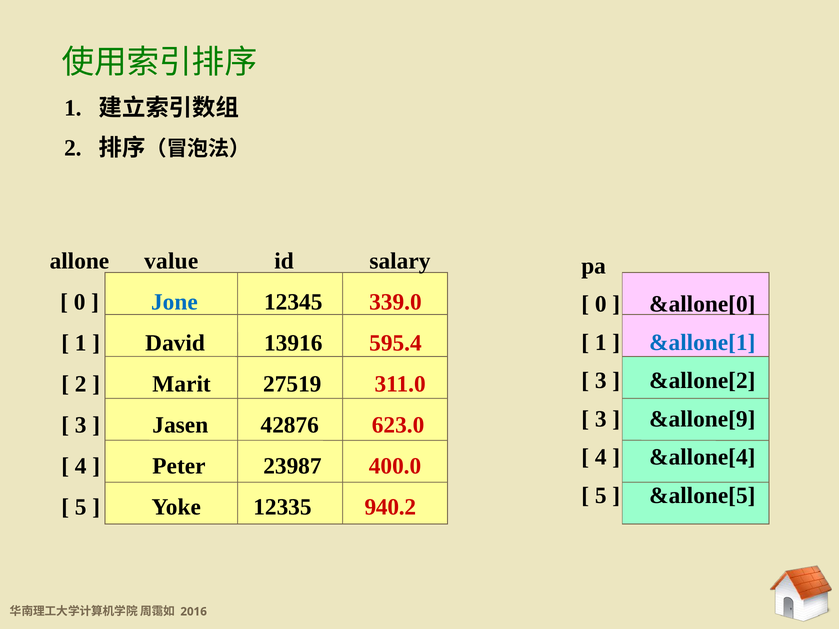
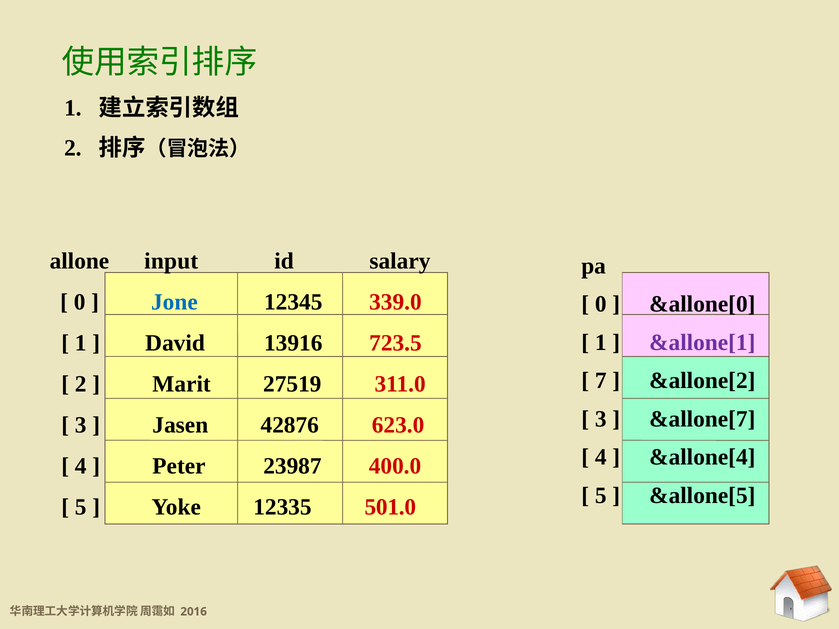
value: value -> input (171, 261)
&allone[1 colour: blue -> purple (702, 343)
595.4: 595.4 -> 723.5 (395, 343)
3: 3 -> 7 (601, 381)
&allone[9: &allone[9 -> &allone[7 (702, 419)
940.2: 940.2 -> 501.0 (390, 507)
